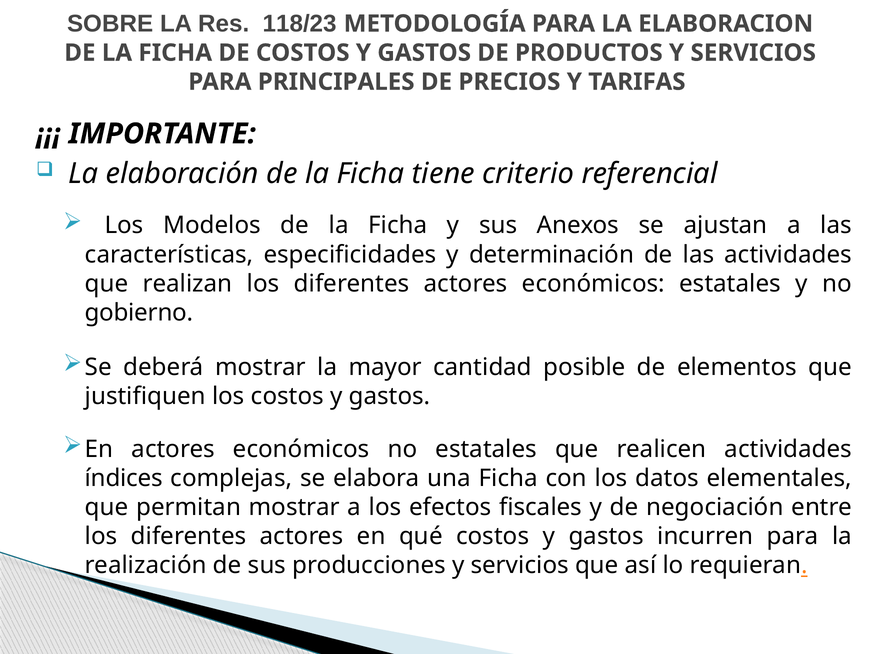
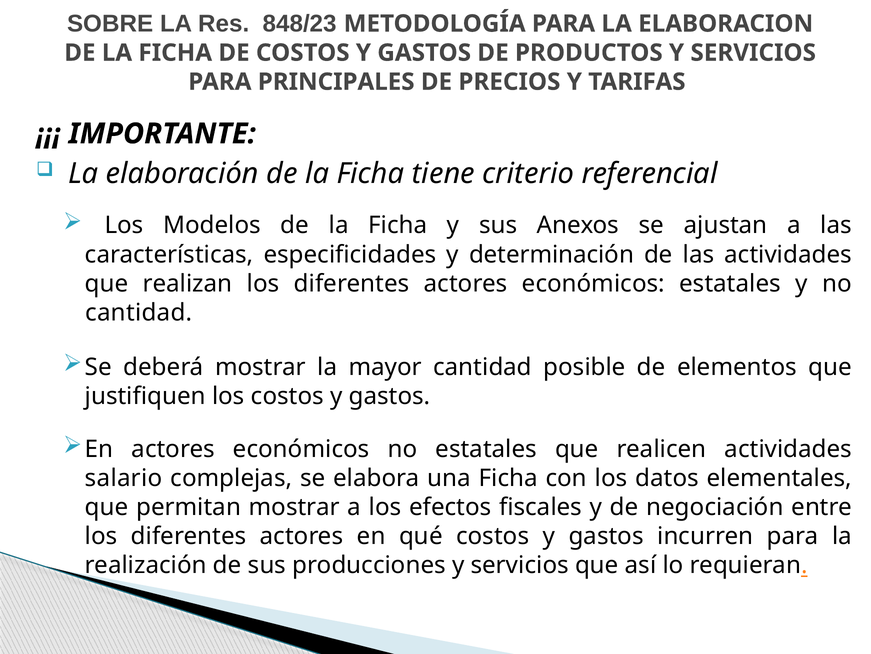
118/23: 118/23 -> 848/23 (300, 24)
gobierno: gobierno -> cantidad (139, 312)
índices: índices -> salario (124, 478)
